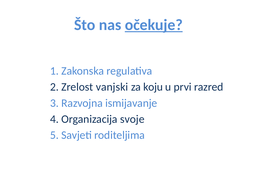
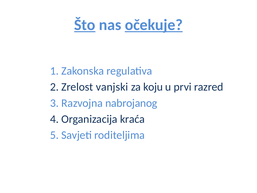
Što underline: none -> present (85, 25)
ismijavanje: ismijavanje -> nabrojanog (131, 103)
svoje: svoje -> kraća (132, 119)
